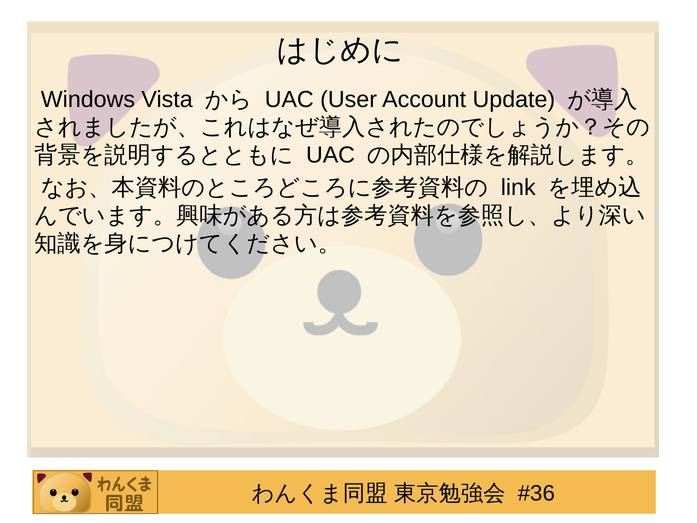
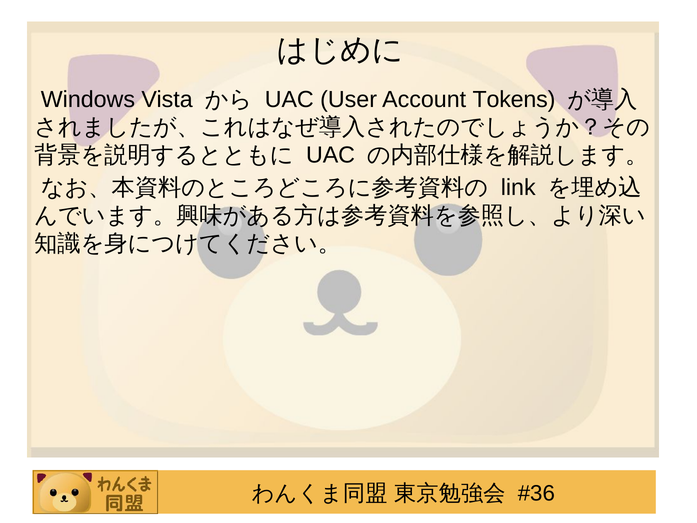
Update: Update -> Tokens (514, 99)
